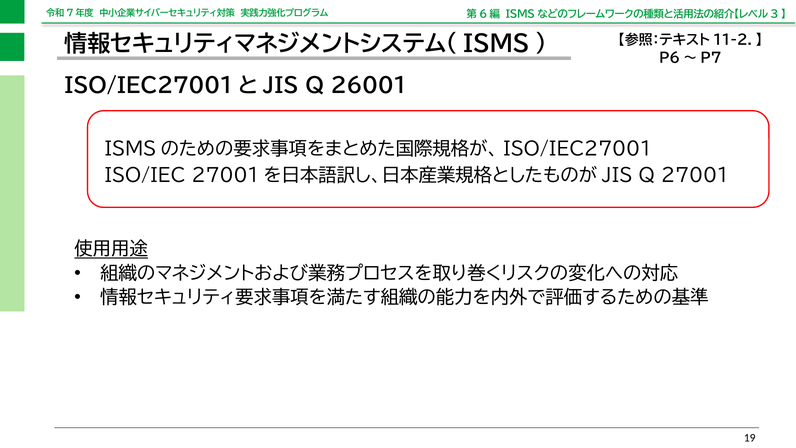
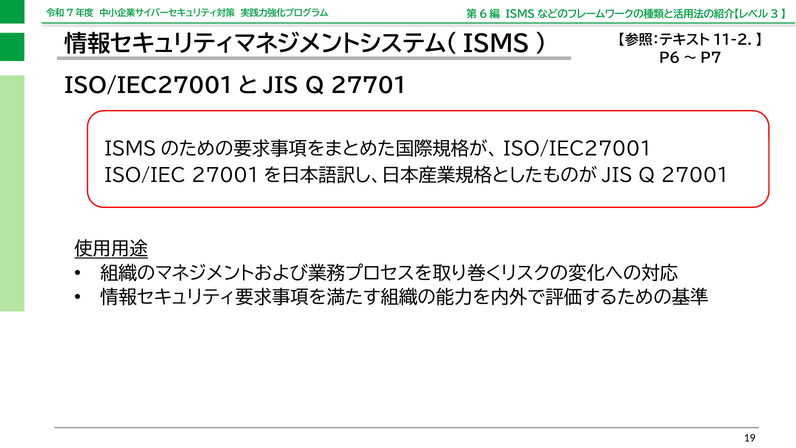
26001: 26001 -> 27701 (369, 86)
